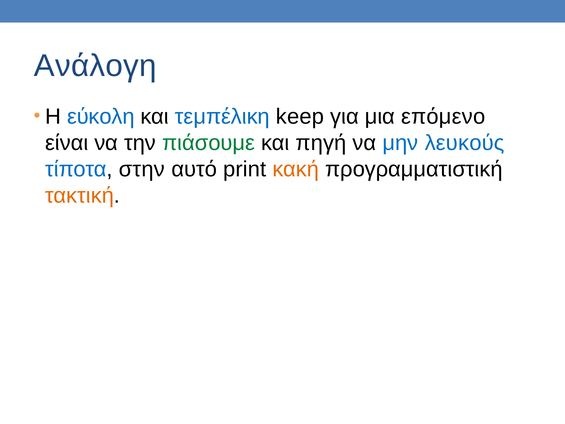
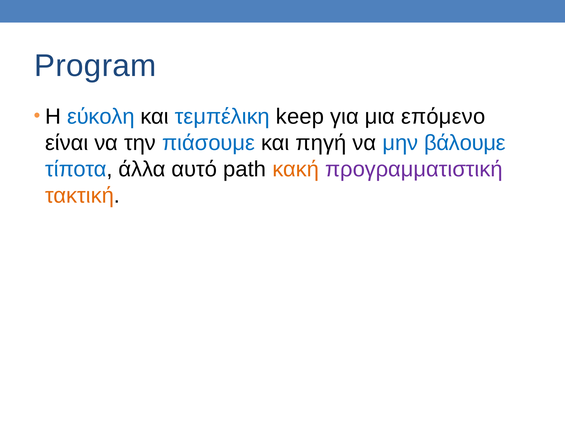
Ανάλογη: Ανάλογη -> Program (95, 66)
πιάσουμε colour: green -> blue (209, 143)
λευκούς: λευκούς -> βάλουμε (465, 143)
στην: στην -> άλλα (142, 169)
print: print -> path (245, 169)
προγραμματιστική colour: black -> purple (414, 169)
